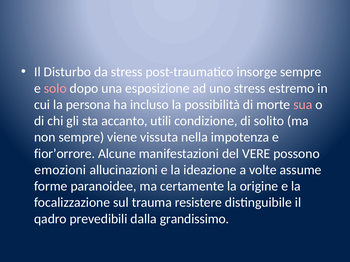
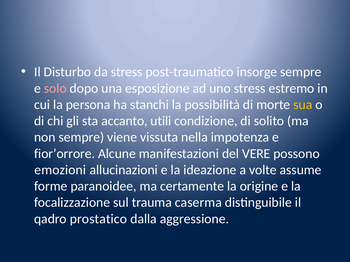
incluso: incluso -> stanchi (149, 105)
sua colour: pink -> yellow (303, 105)
resistere: resistere -> caserma (198, 203)
prevedibili: prevedibili -> prostatico (98, 219)
grandissimo: grandissimo -> aggressione (194, 219)
